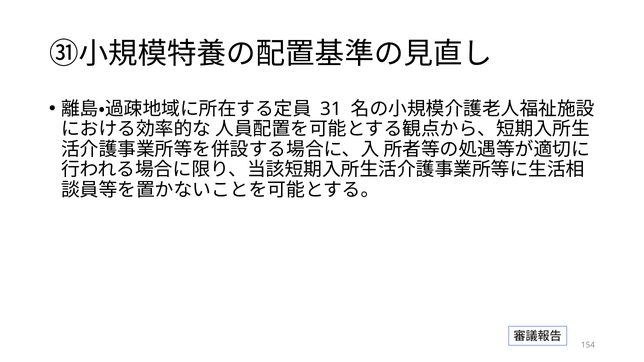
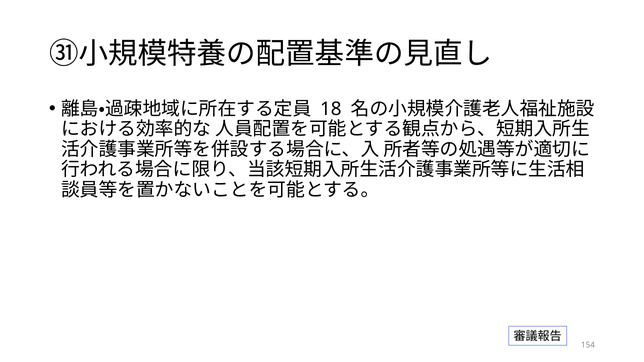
31: 31 -> 18 (331, 109)
